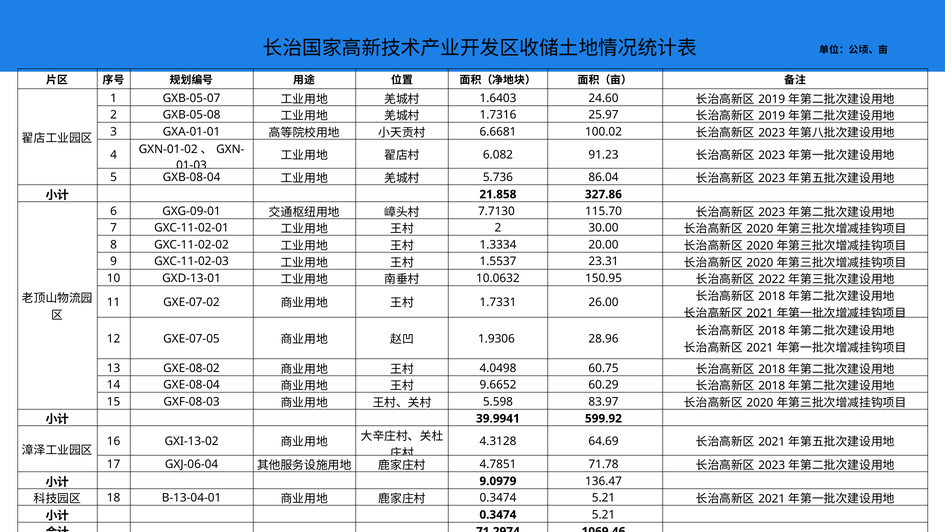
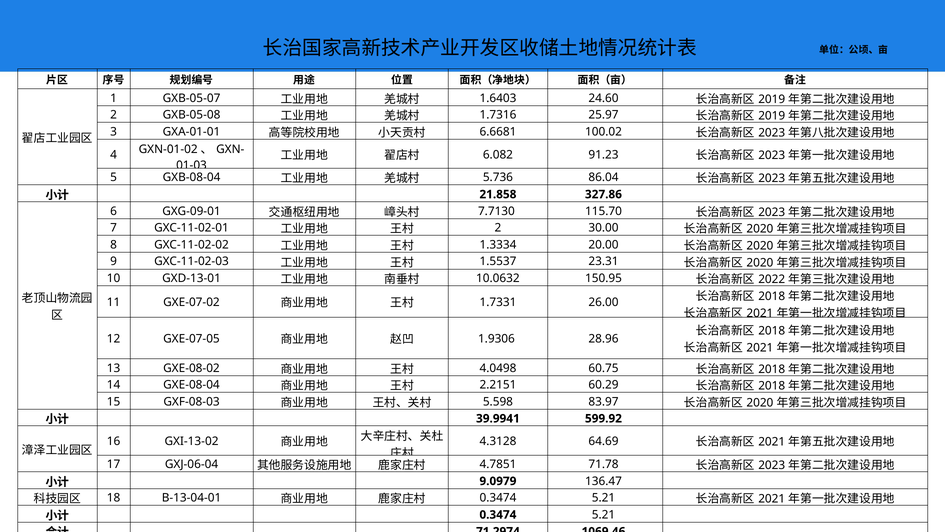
9.6652: 9.6652 -> 2.2151 (498, 385)
